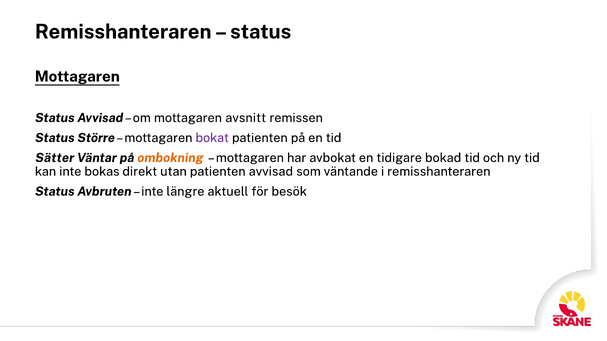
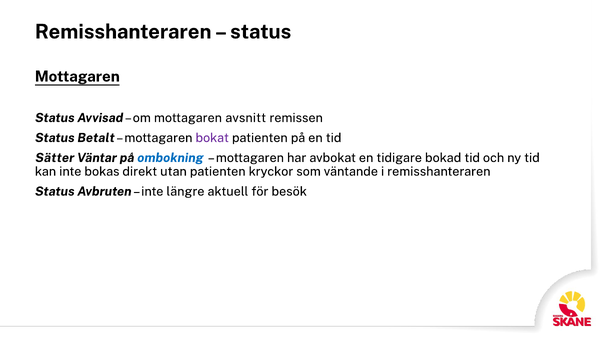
Större: Större -> Betalt (96, 138)
ombokning colour: orange -> blue (170, 158)
patienten avvisad: avvisad -> kryckor (271, 172)
